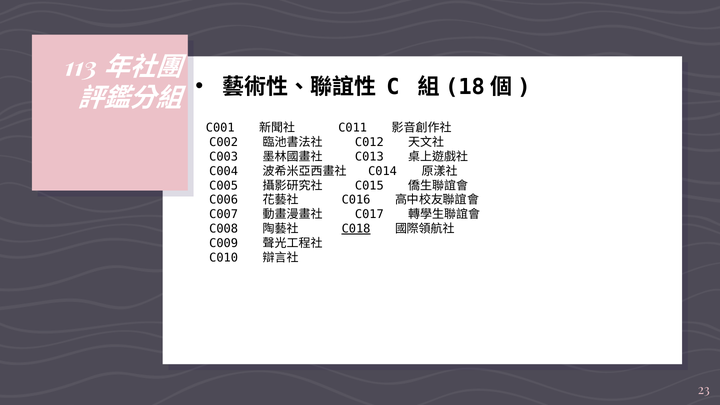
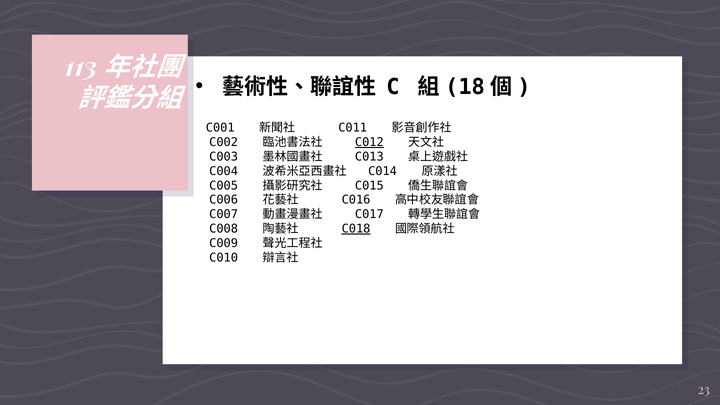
C012 underline: none -> present (369, 142)
